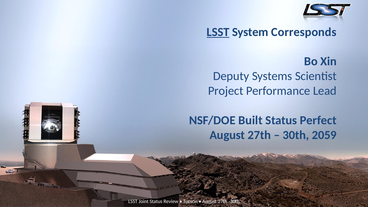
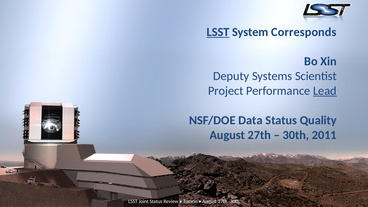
Lead underline: none -> present (325, 91)
Built: Built -> Data (250, 120)
Perfect: Perfect -> Quality (318, 120)
2059: 2059 -> 2011 (324, 135)
